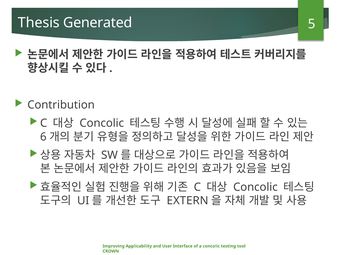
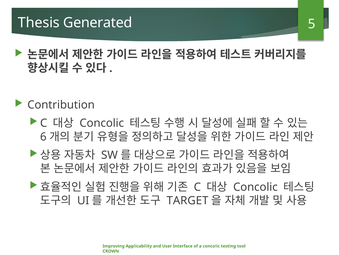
EXTERN: EXTERN -> TARGET (188, 200)
